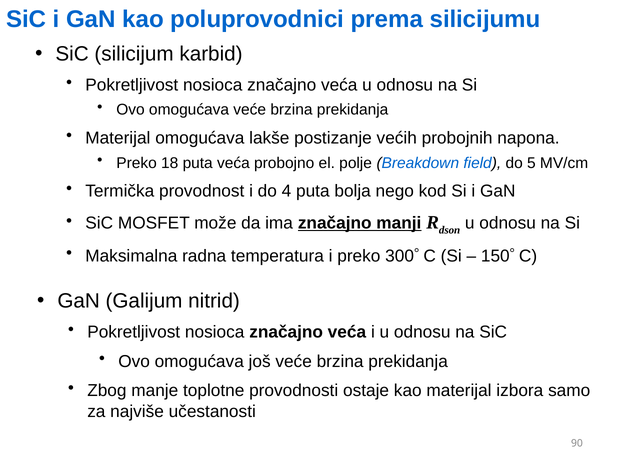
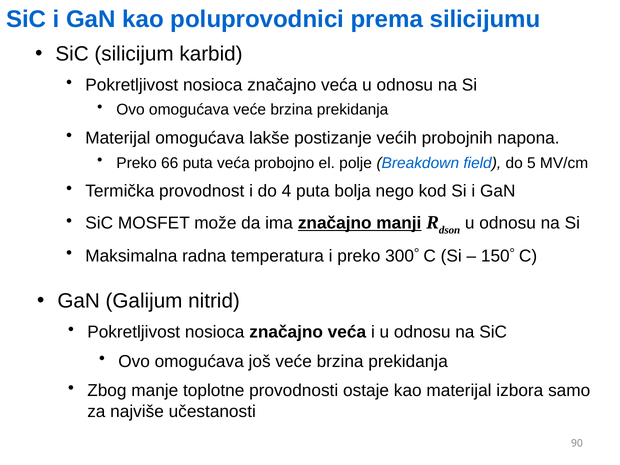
18: 18 -> 66 (170, 163)
